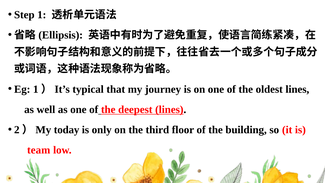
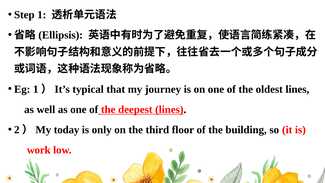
team: team -> work (39, 150)
